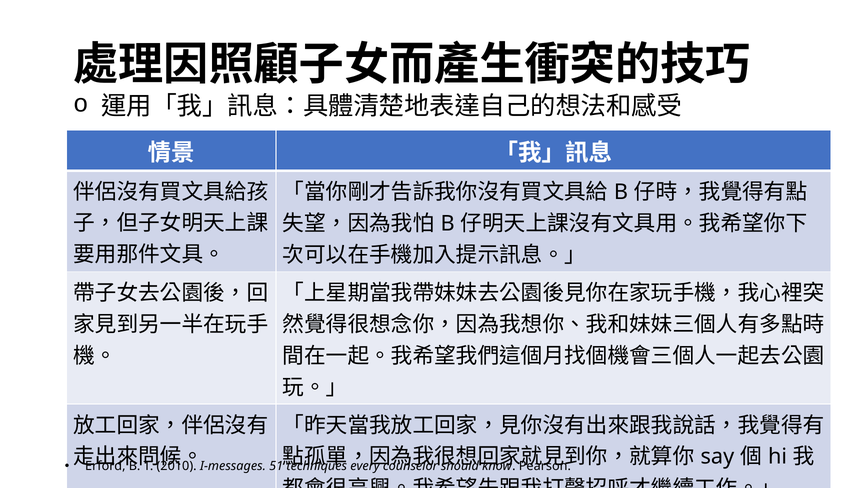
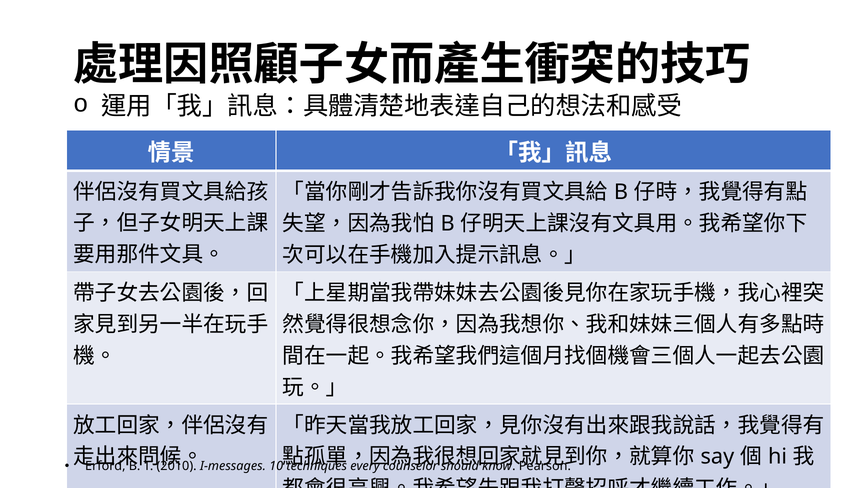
51: 51 -> 10 (276, 466)
